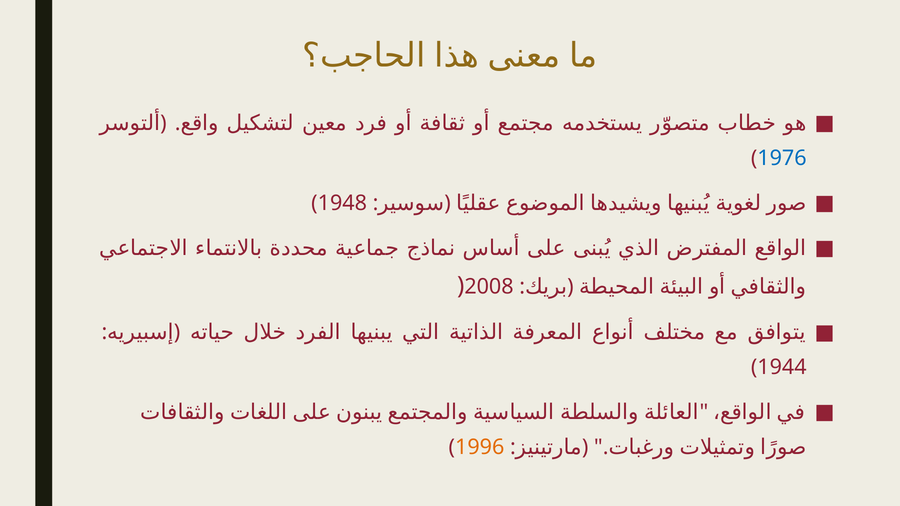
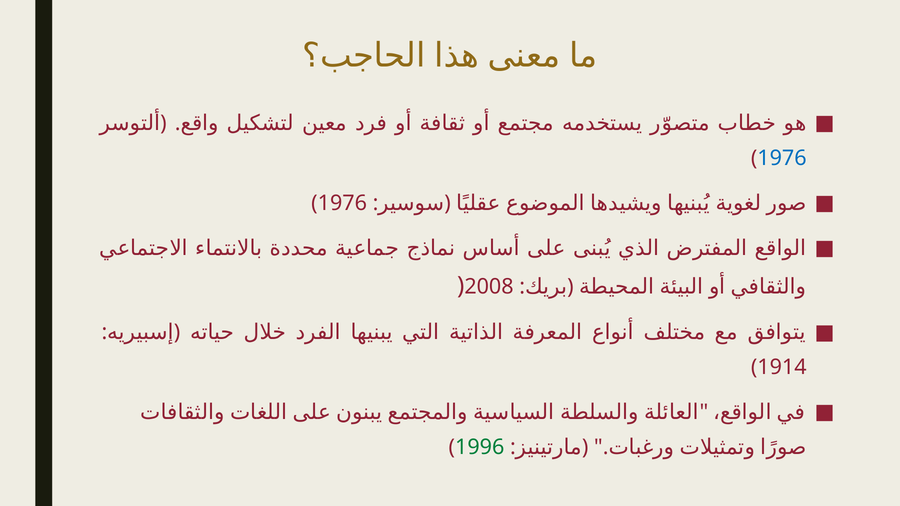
1948: 1948 -> 1976 (342, 203)
1944: 1944 -> 1914 (782, 367)
1996 colour: orange -> green (480, 447)
